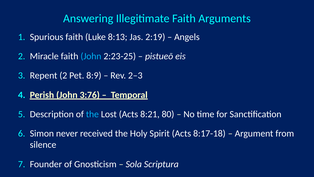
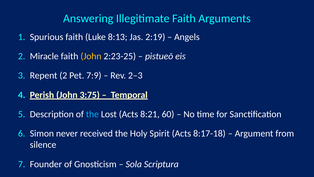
John colour: light blue -> yellow (91, 56)
8:9: 8:9 -> 7:9 (94, 75)
3:76: 3:76 -> 3:75 (90, 95)
80: 80 -> 60 (168, 114)
